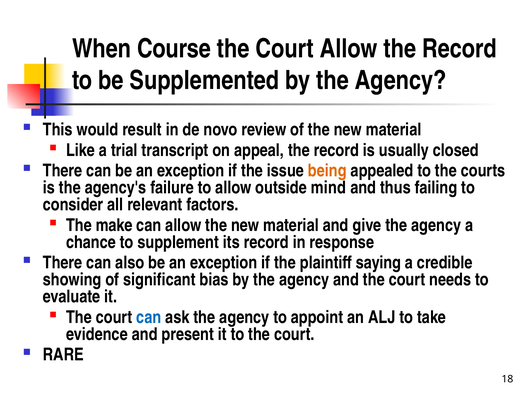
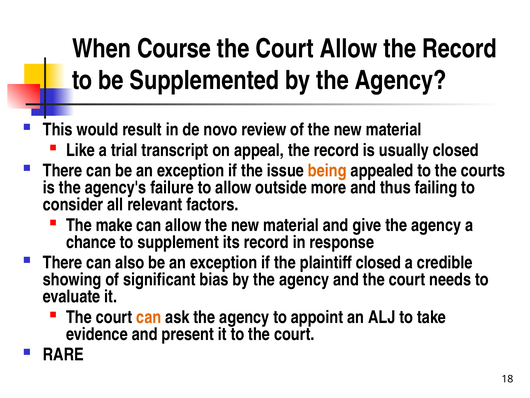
mind: mind -> more (329, 188)
plaintiff saying: saying -> closed (378, 262)
can colour: blue -> orange (149, 317)
